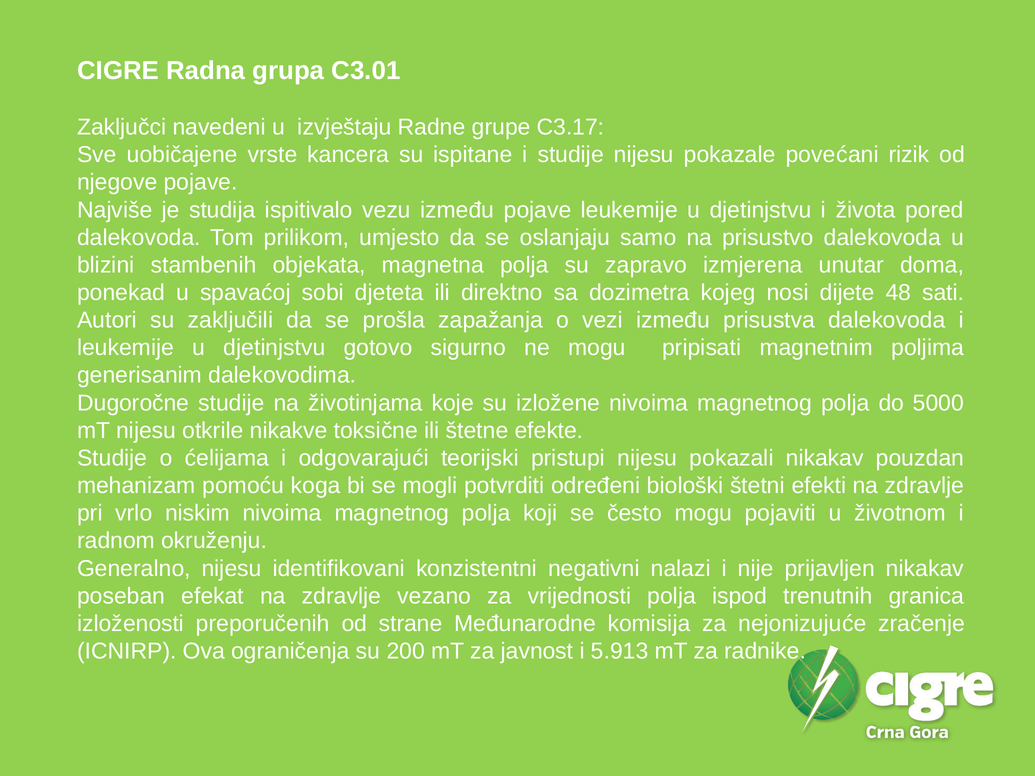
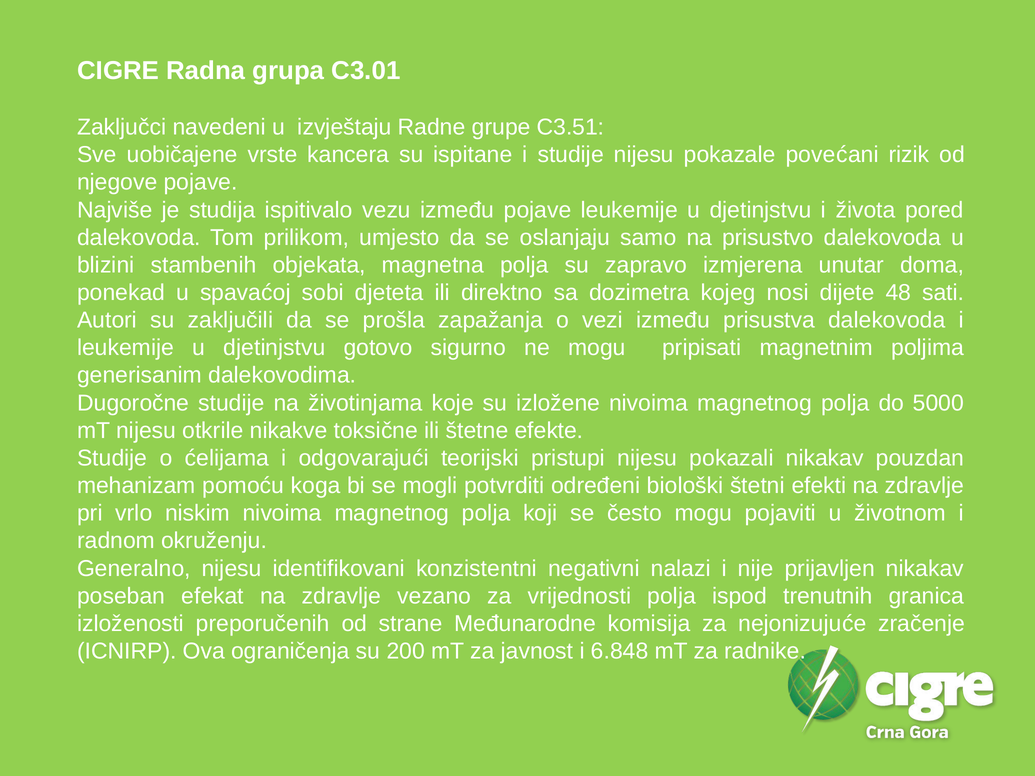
C3.17: C3.17 -> C3.51 (571, 127)
5.913: 5.913 -> 6.848 (620, 651)
